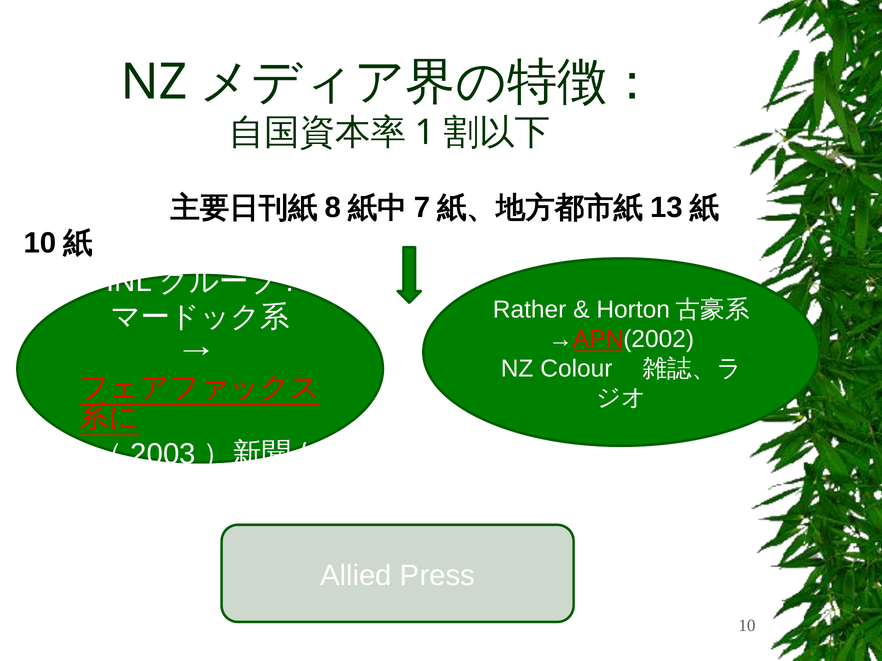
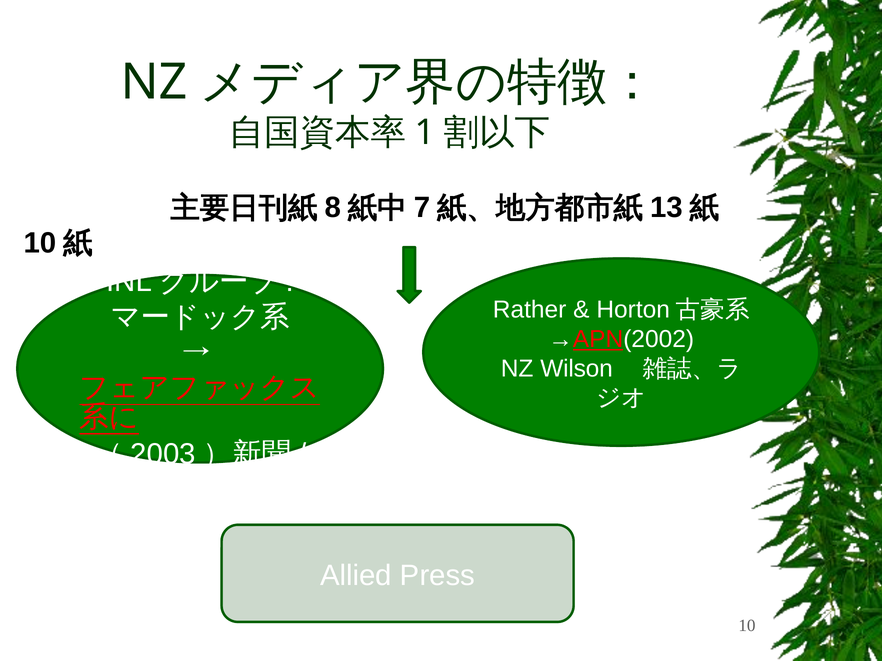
Colour: Colour -> Wilson (577, 369)
